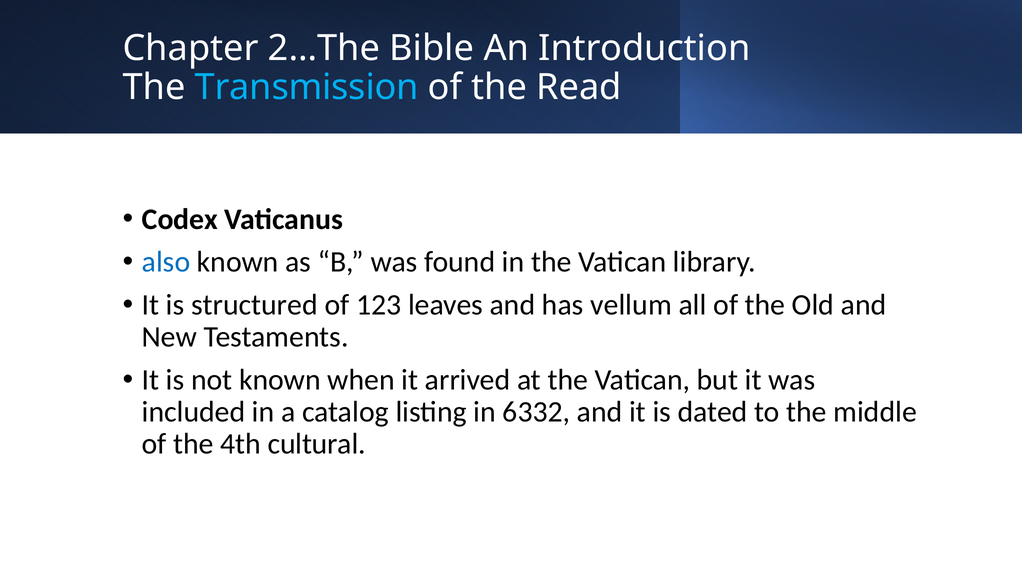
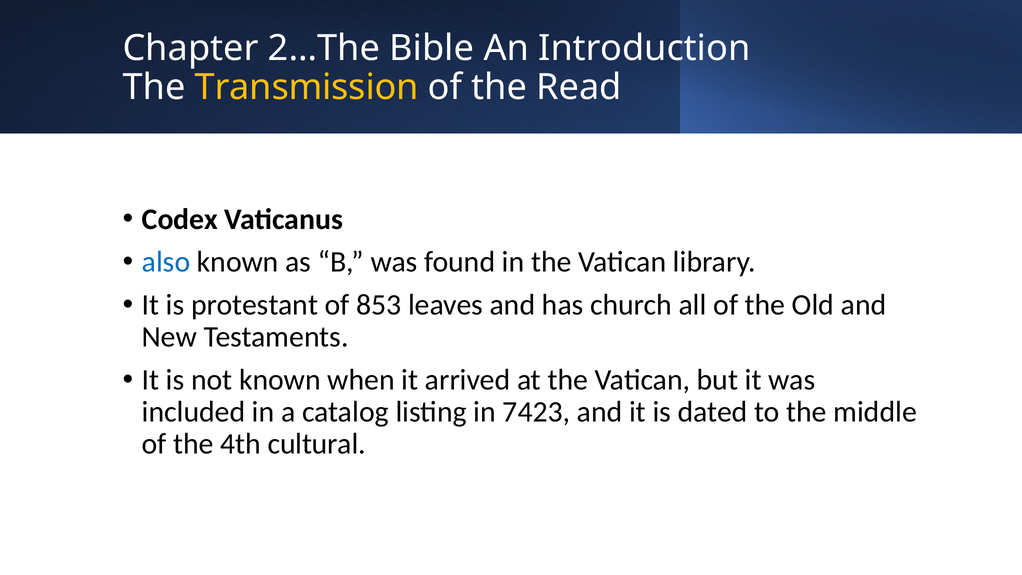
Transmission colour: light blue -> yellow (307, 87)
structured: structured -> protestant (255, 305)
123: 123 -> 853 (379, 305)
vellum: vellum -> church (631, 305)
6332: 6332 -> 7423 (536, 412)
